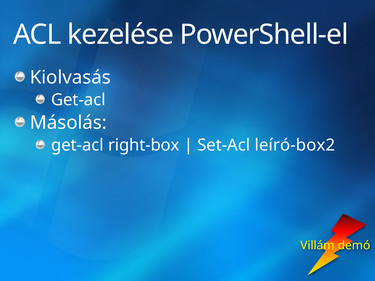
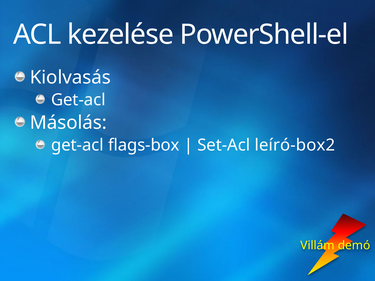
right-box: right-box -> flags-box (144, 145)
